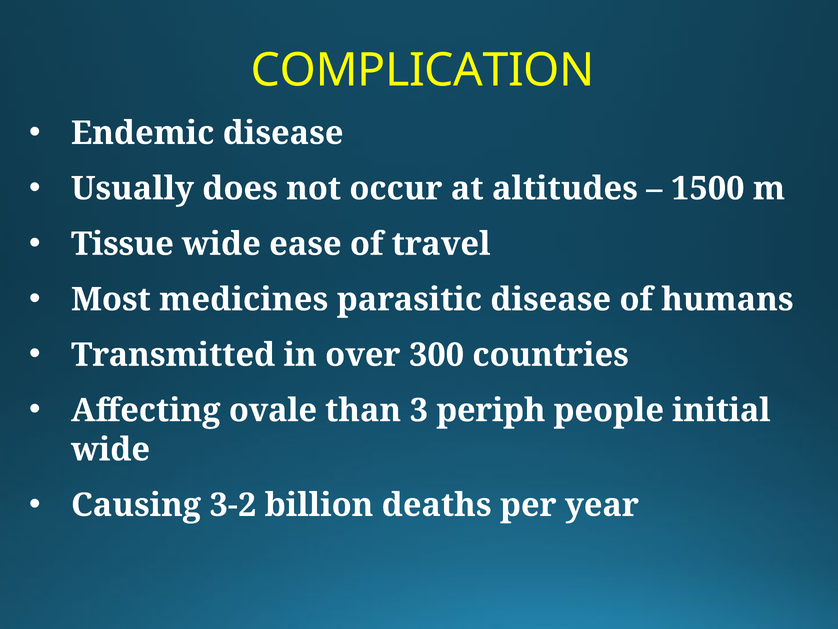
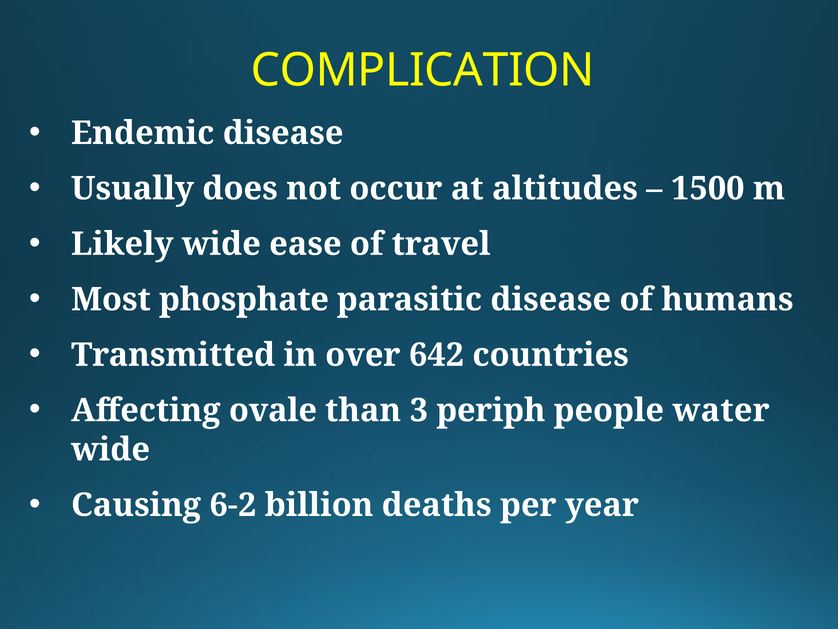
Tissue: Tissue -> Likely (122, 244)
medicines: medicines -> phosphate (244, 299)
300: 300 -> 642 (437, 355)
initial: initial -> water (721, 410)
3-2: 3-2 -> 6-2 (233, 505)
